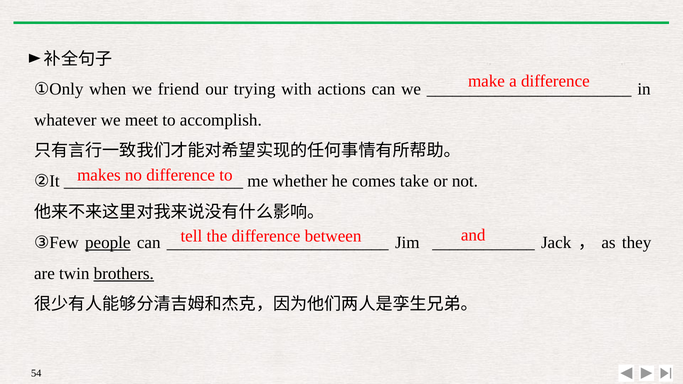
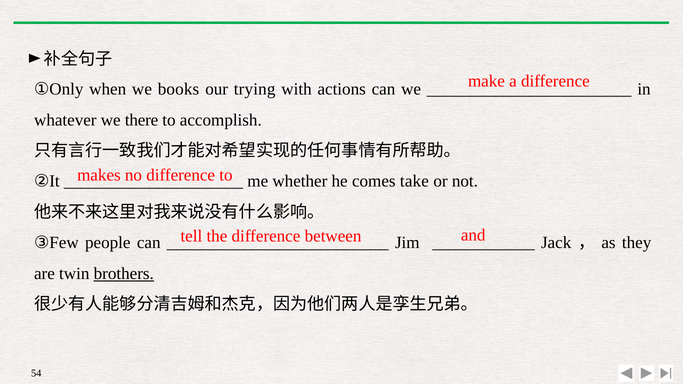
friend: friend -> books (179, 89)
meet: meet -> there (142, 120)
people underline: present -> none (108, 243)
